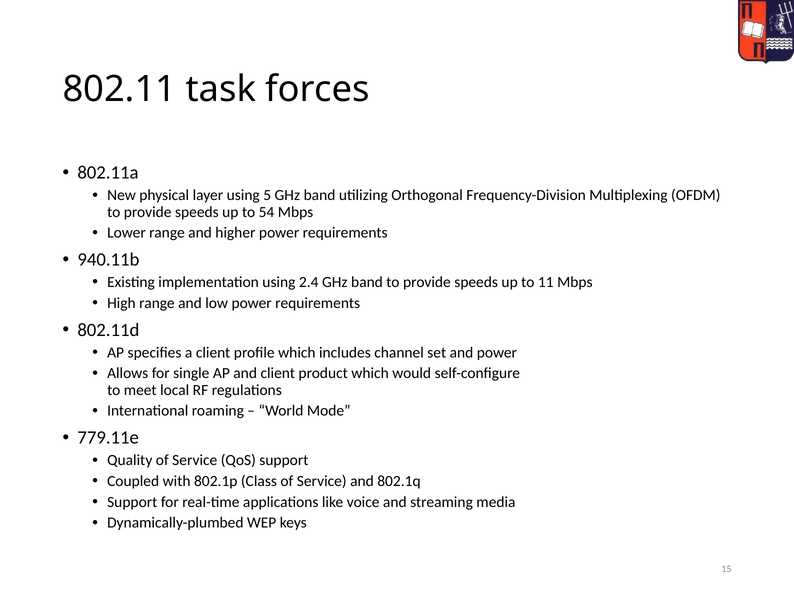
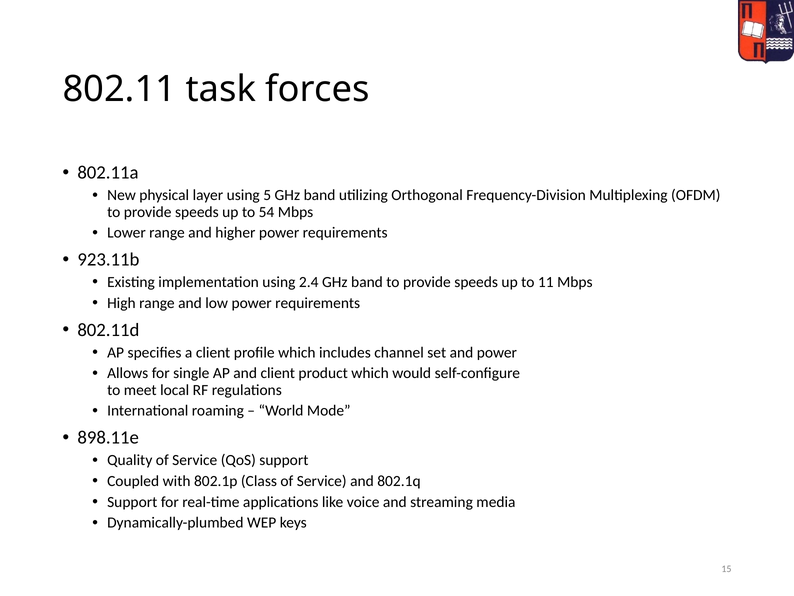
940.11b: 940.11b -> 923.11b (108, 259)
779.11e: 779.11e -> 898.11e (108, 437)
